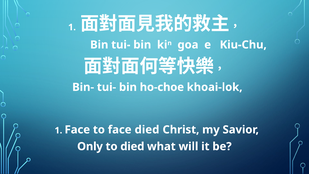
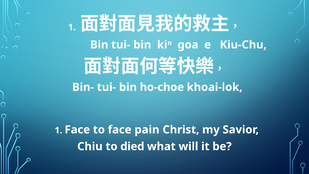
face died: died -> pain (147, 130)
Only: Only -> Chiu (90, 146)
